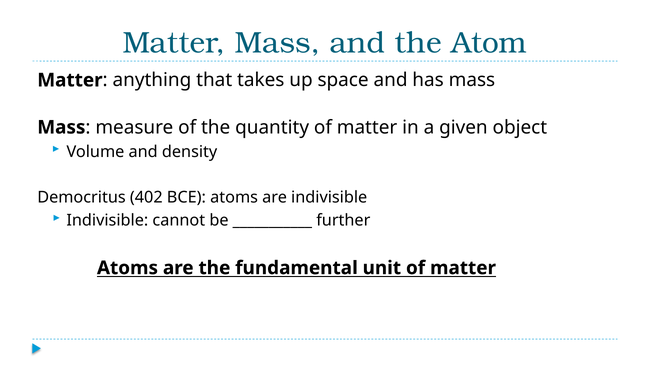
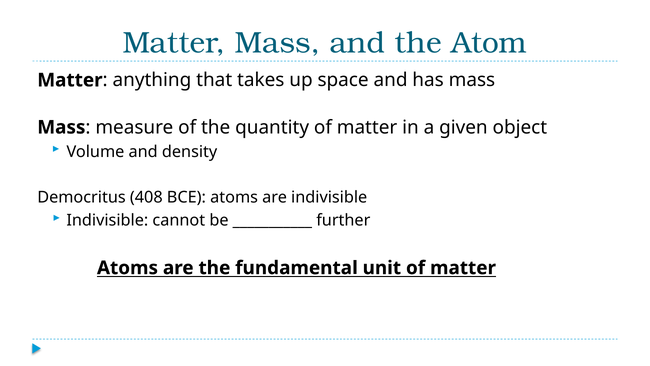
402: 402 -> 408 (146, 197)
